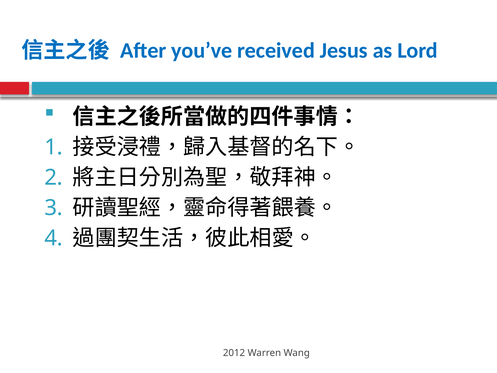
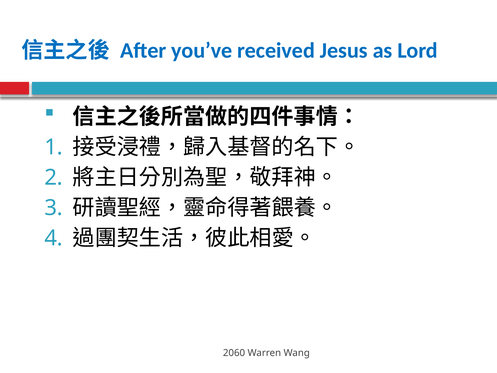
2012: 2012 -> 2060 (234, 353)
